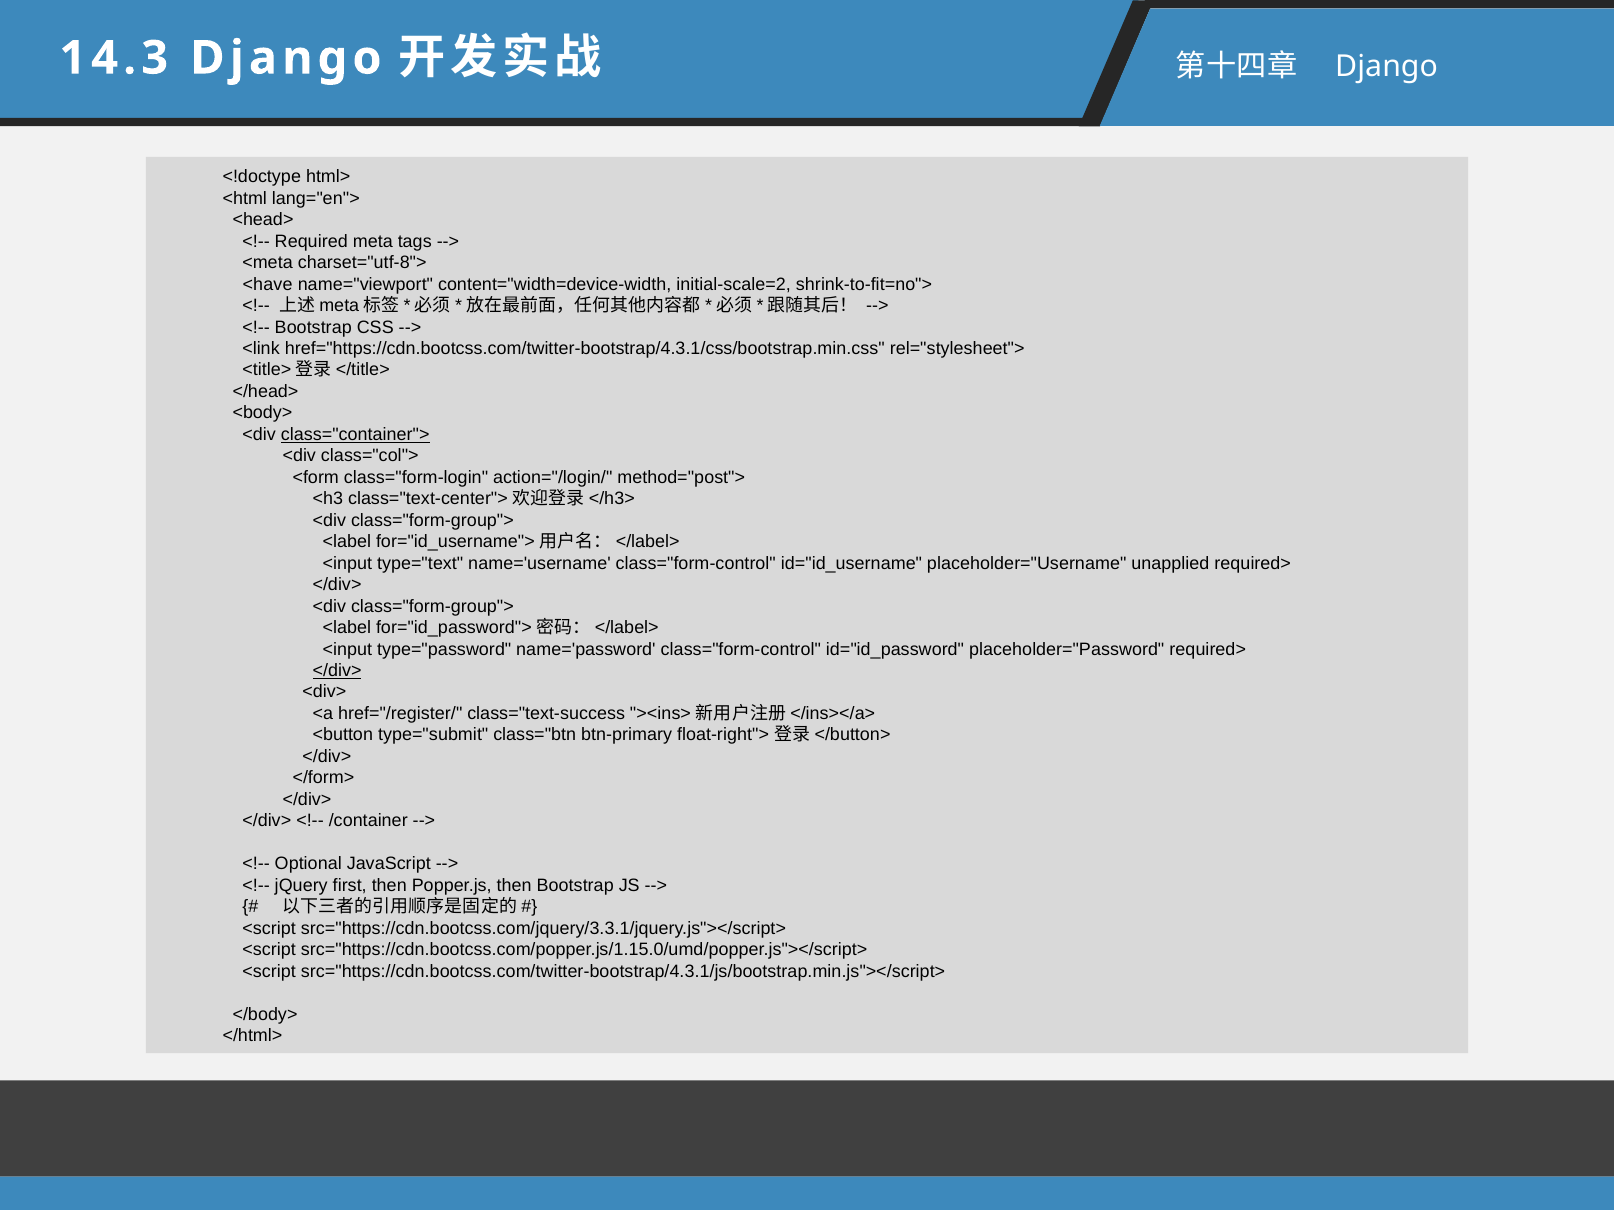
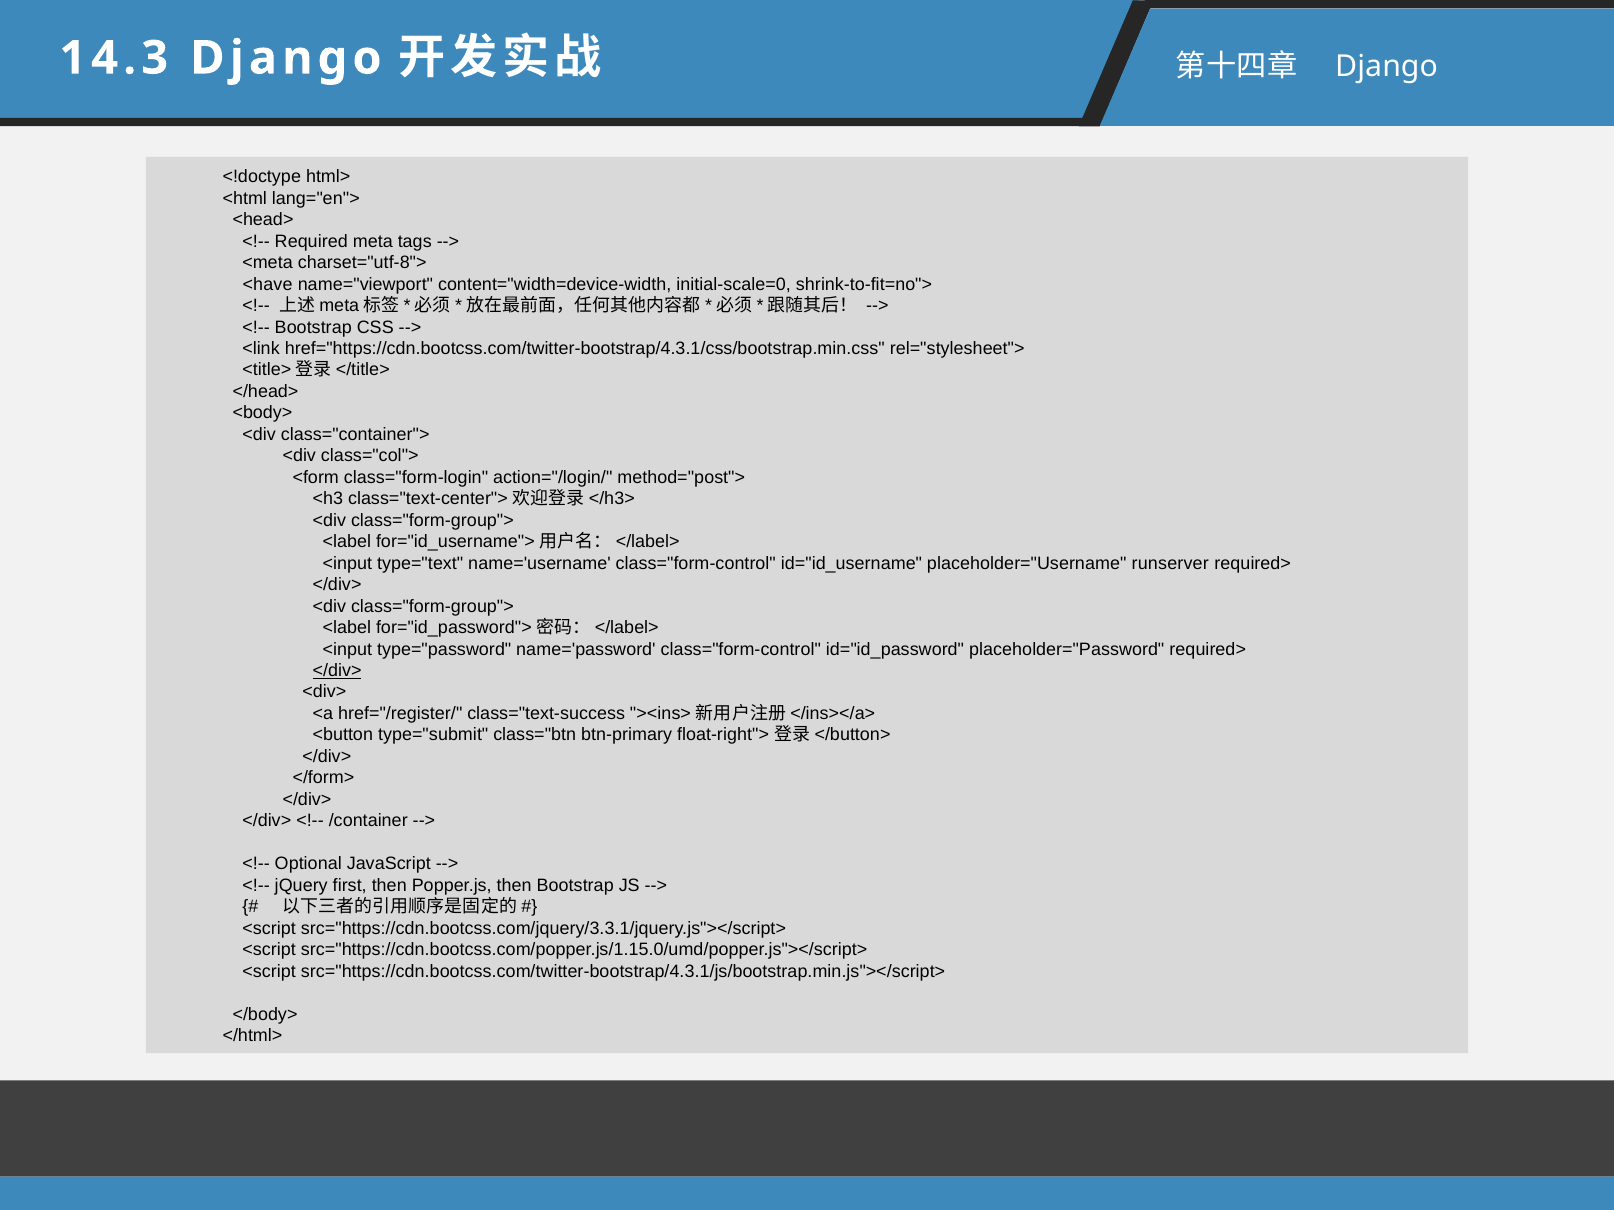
initial-scale=2: initial-scale=2 -> initial-scale=0 (734, 284)
class="container"> underline: present -> none (355, 435)
unapplied: unapplied -> runserver (1170, 563)
